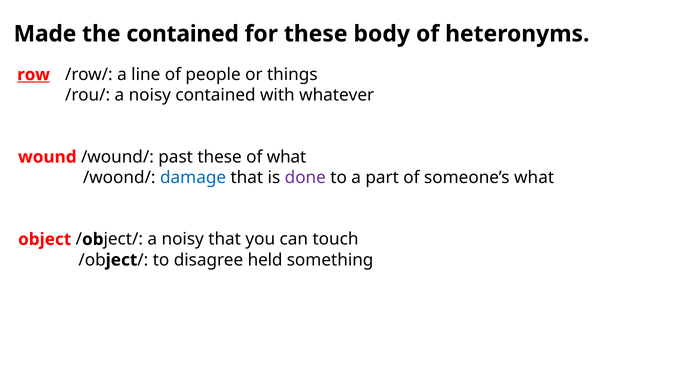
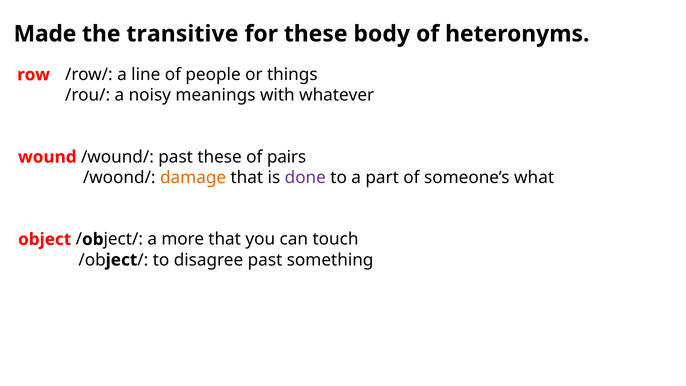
the contained: contained -> transitive (182, 34)
row underline: present -> none (34, 75)
noisy contained: contained -> meanings (215, 95)
of what: what -> pairs (287, 157)
damage colour: blue -> orange (193, 178)
noisy: noisy -> more (183, 239)
disagree held: held -> past (265, 260)
